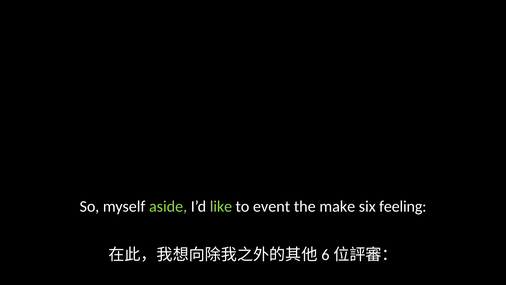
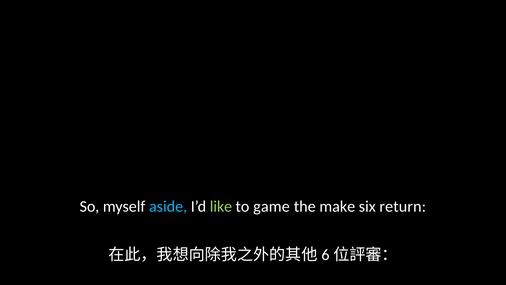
aside colour: light green -> light blue (168, 206)
event: event -> game (271, 206)
feeling: feeling -> return (403, 206)
